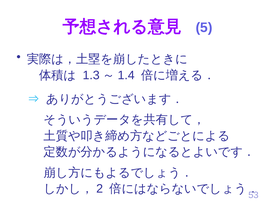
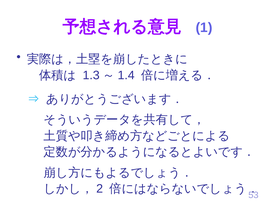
5: 5 -> 1 (204, 28)
